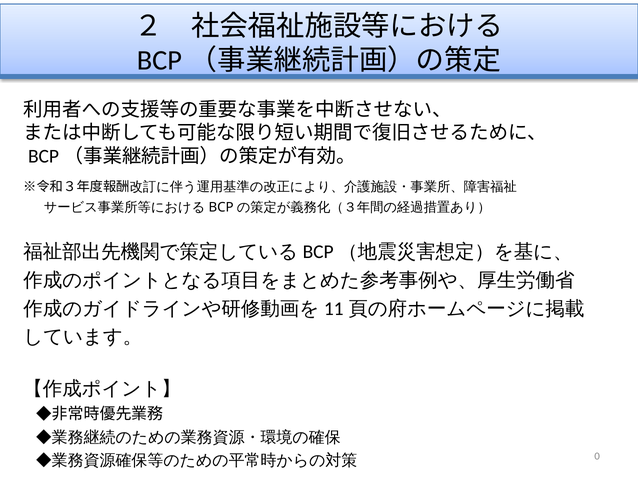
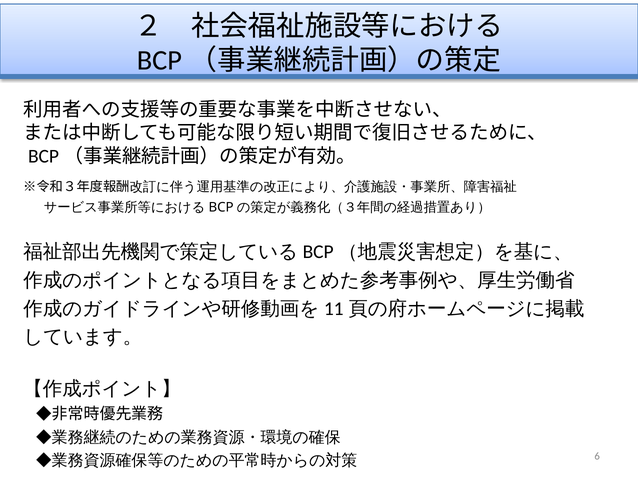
0: 0 -> 6 (597, 457)
